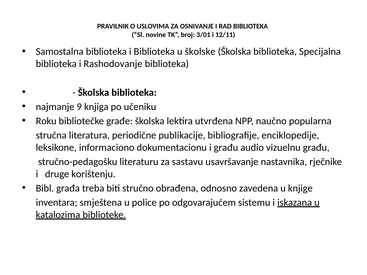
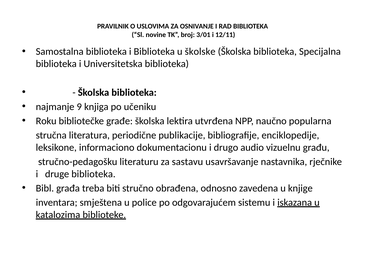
Rashodovanje: Rashodovanje -> Universitetska (113, 64)
i građu: građu -> drugo (226, 148)
druge korištenju: korištenju -> biblioteka (93, 174)
